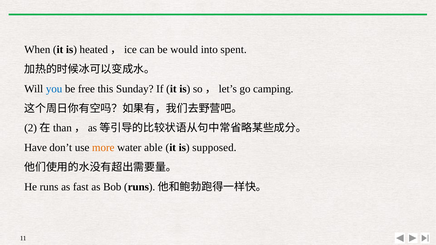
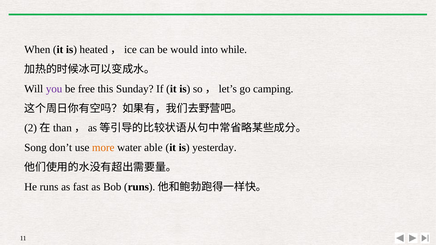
spent: spent -> while (234, 50)
you colour: blue -> purple (54, 89)
Have: Have -> Song (35, 148)
supposed: supposed -> yesterday (214, 148)
